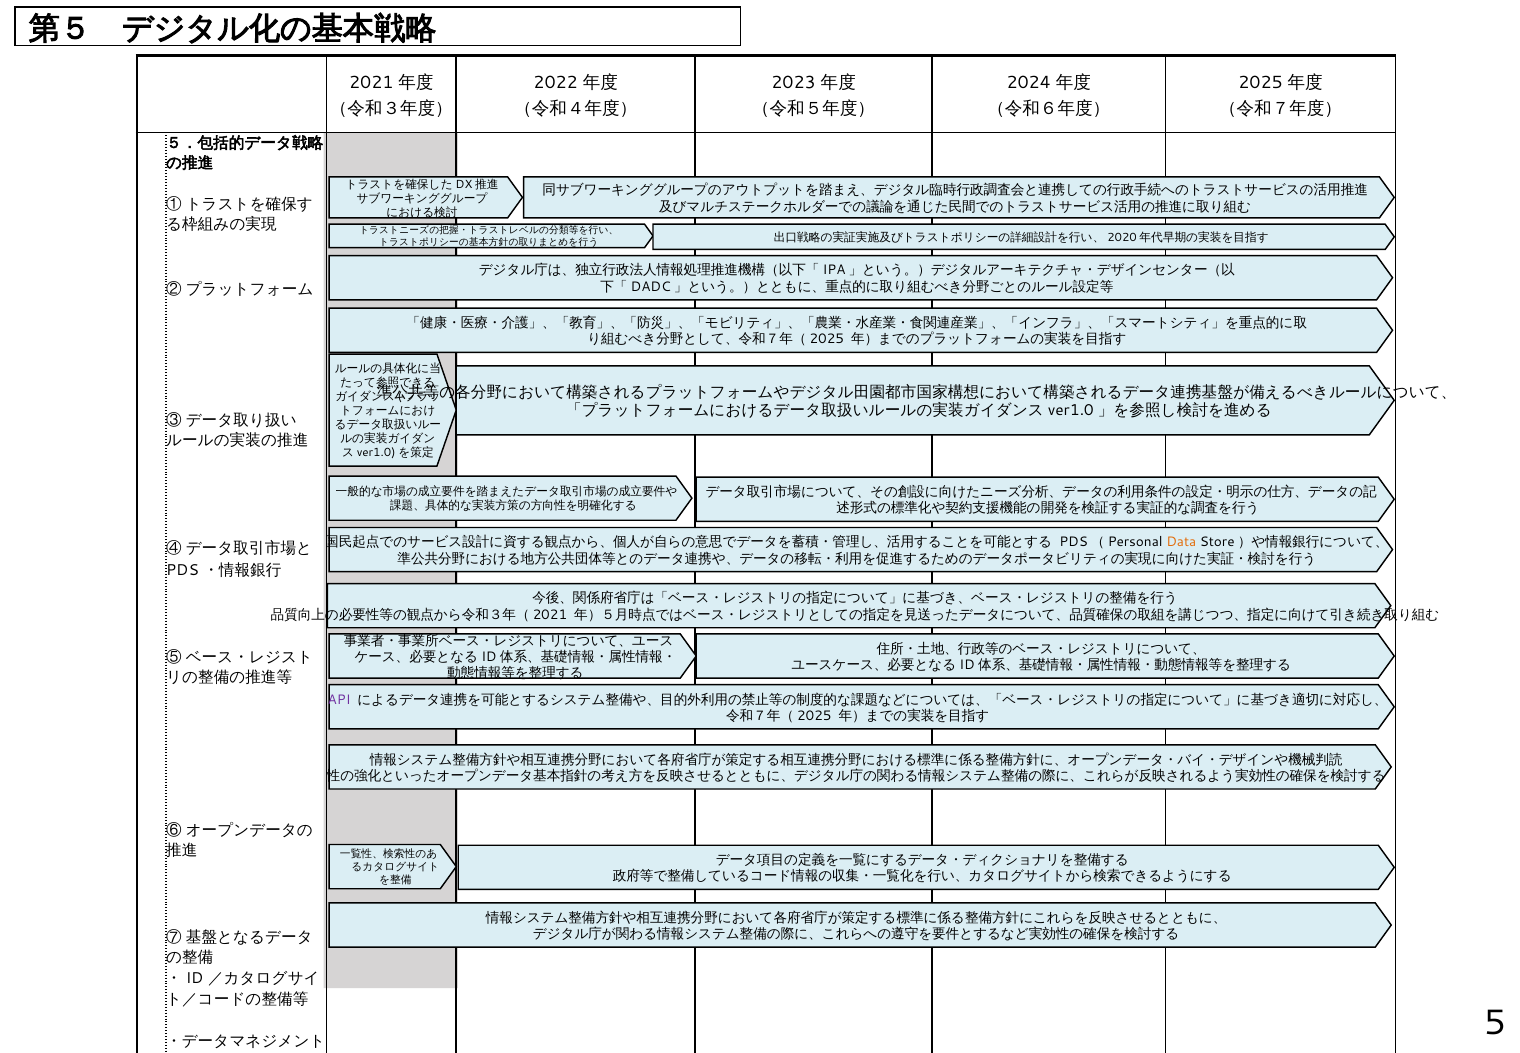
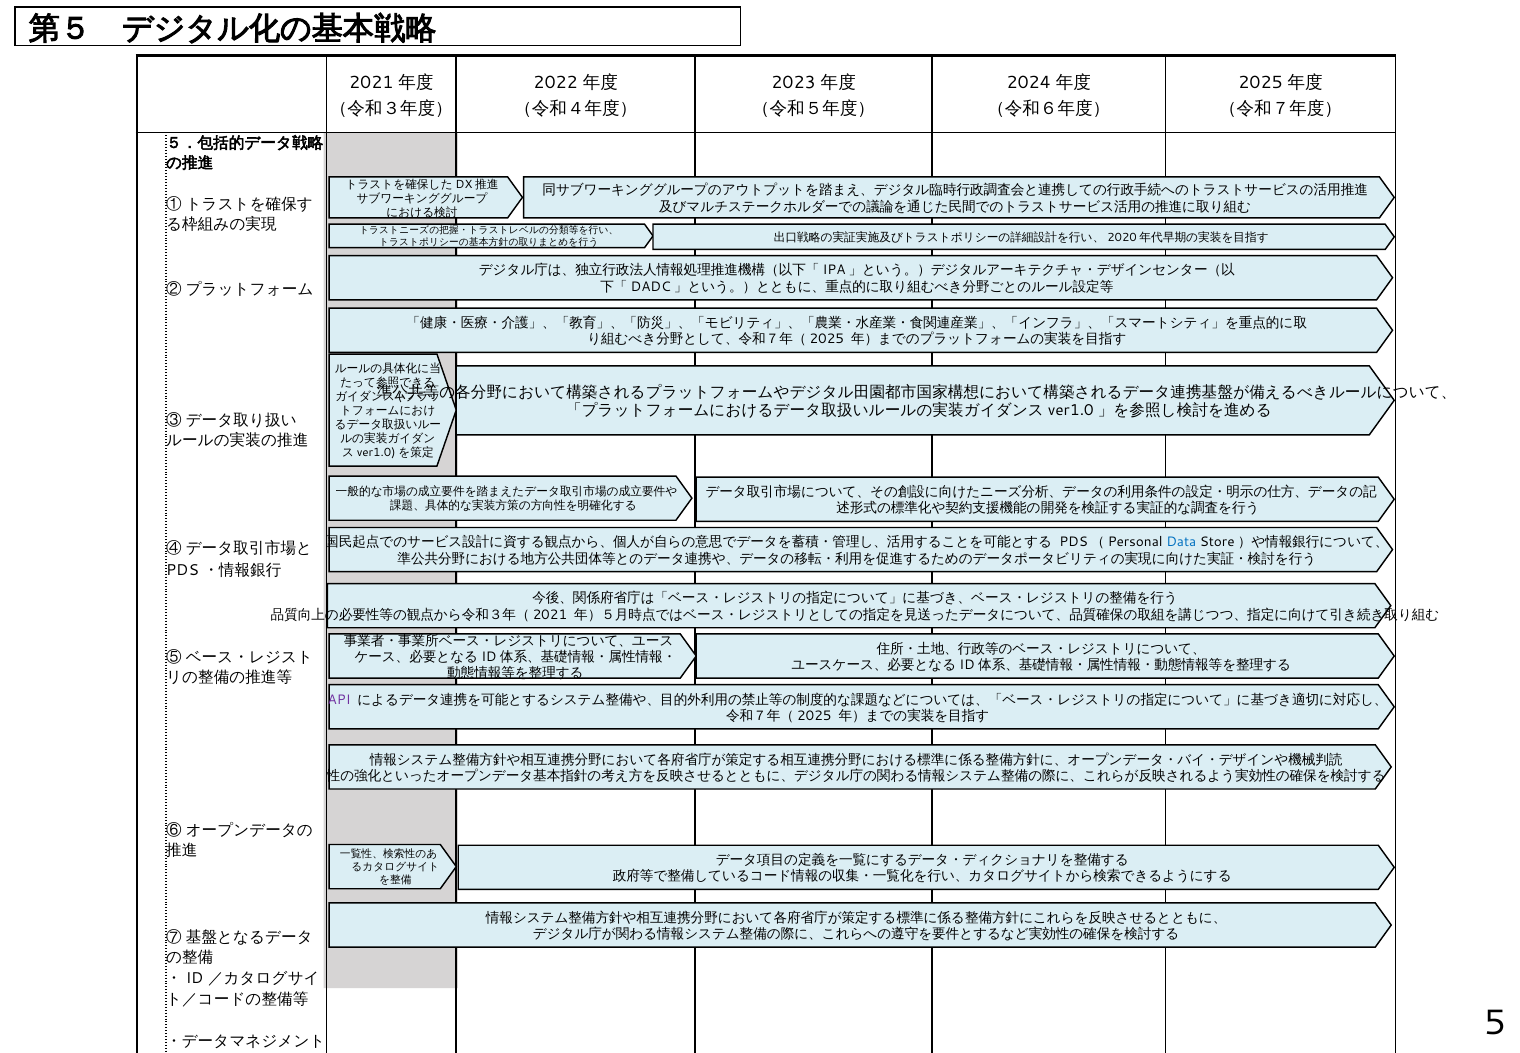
Data colour: orange -> blue (1181, 542)
